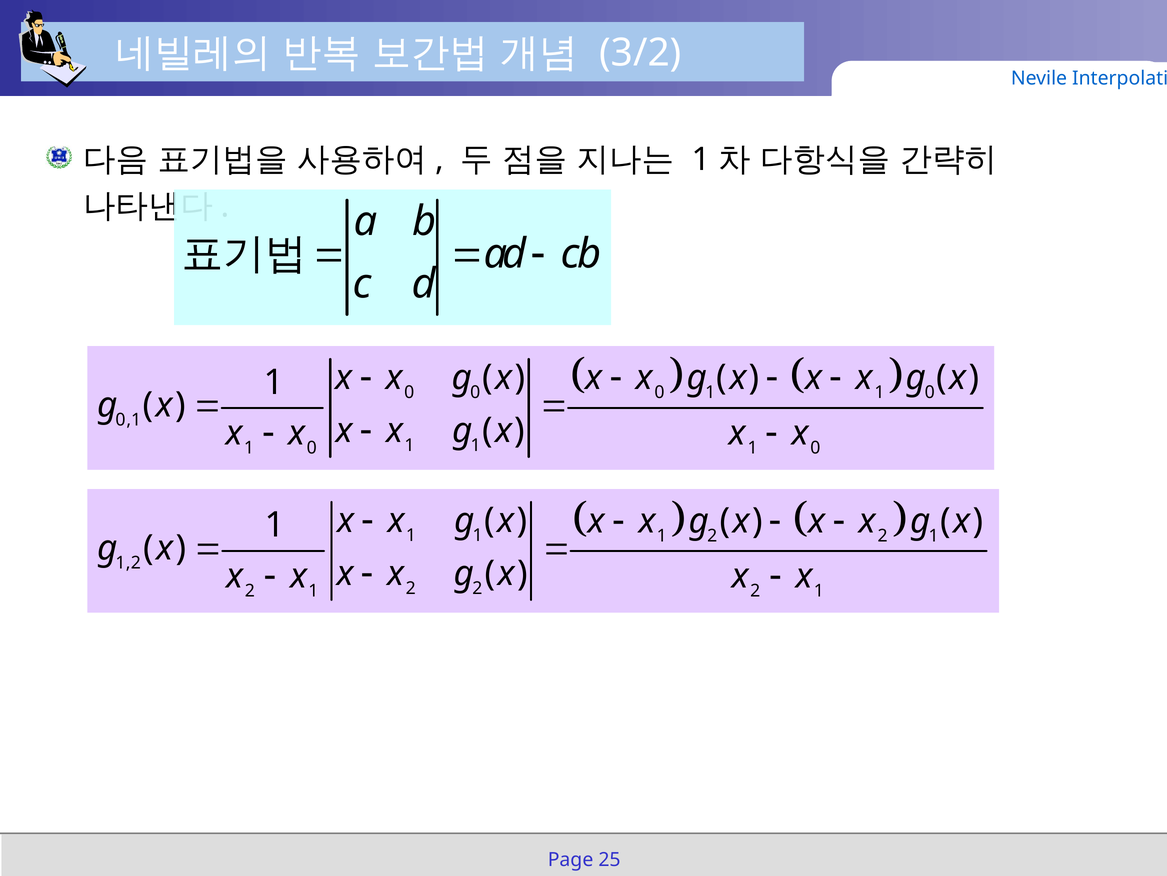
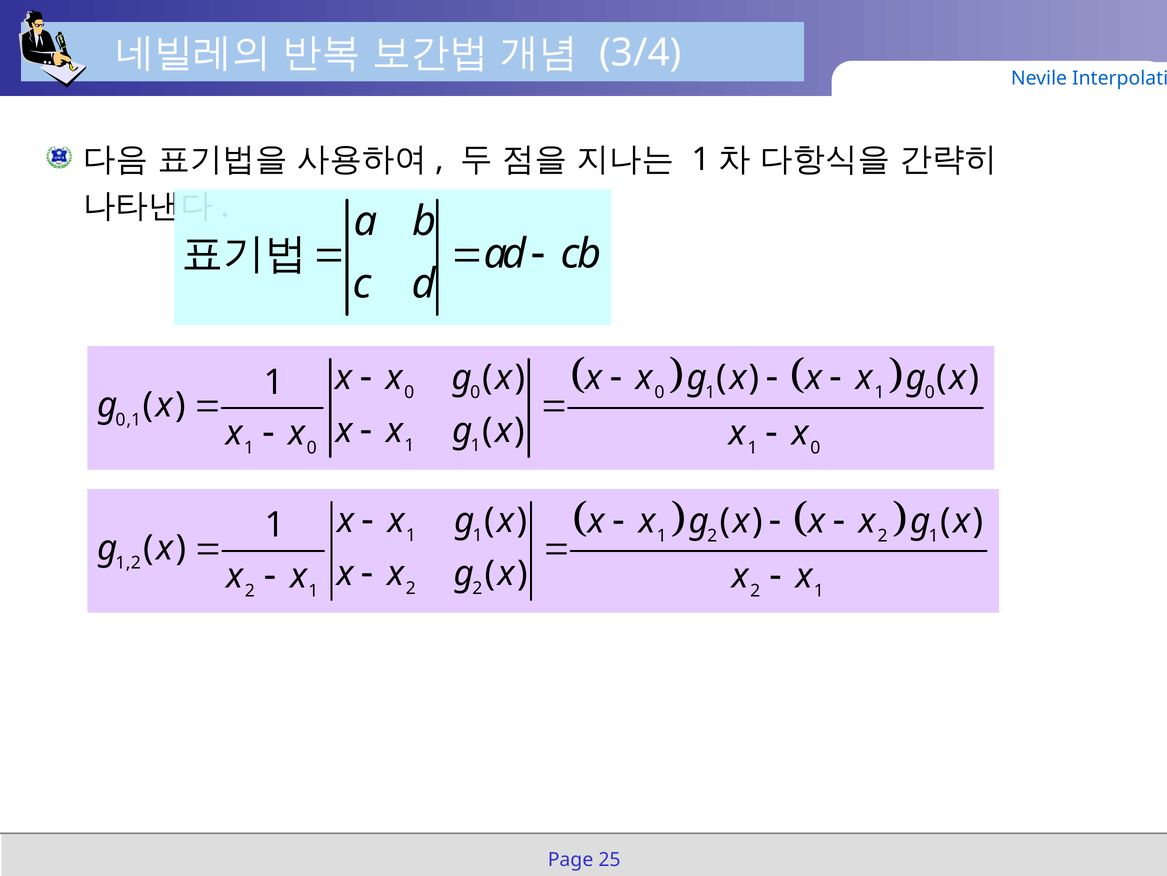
3/2: 3/2 -> 3/4 (640, 53)
